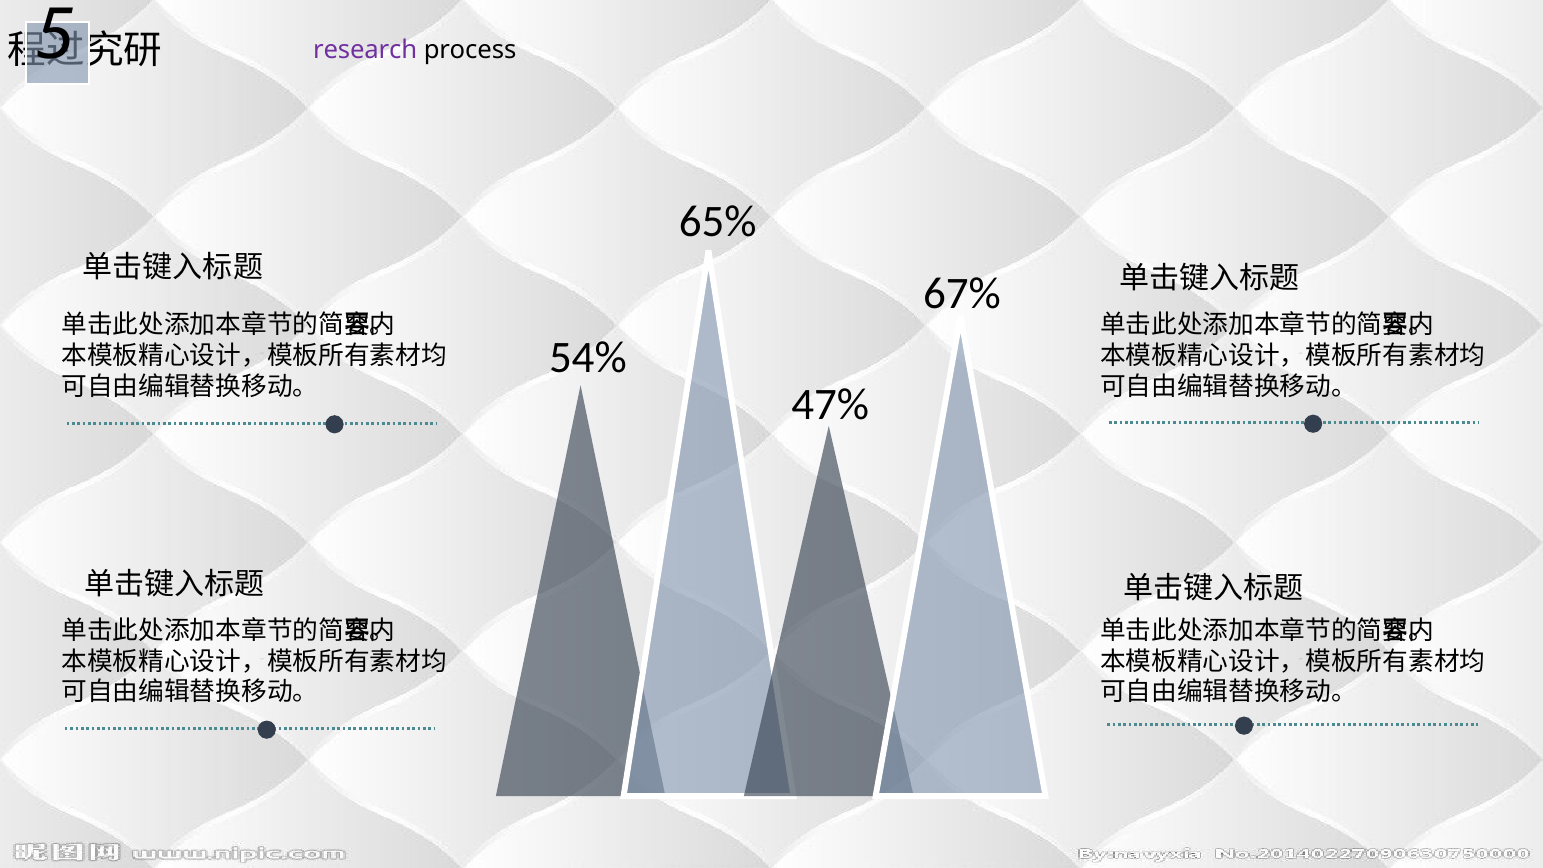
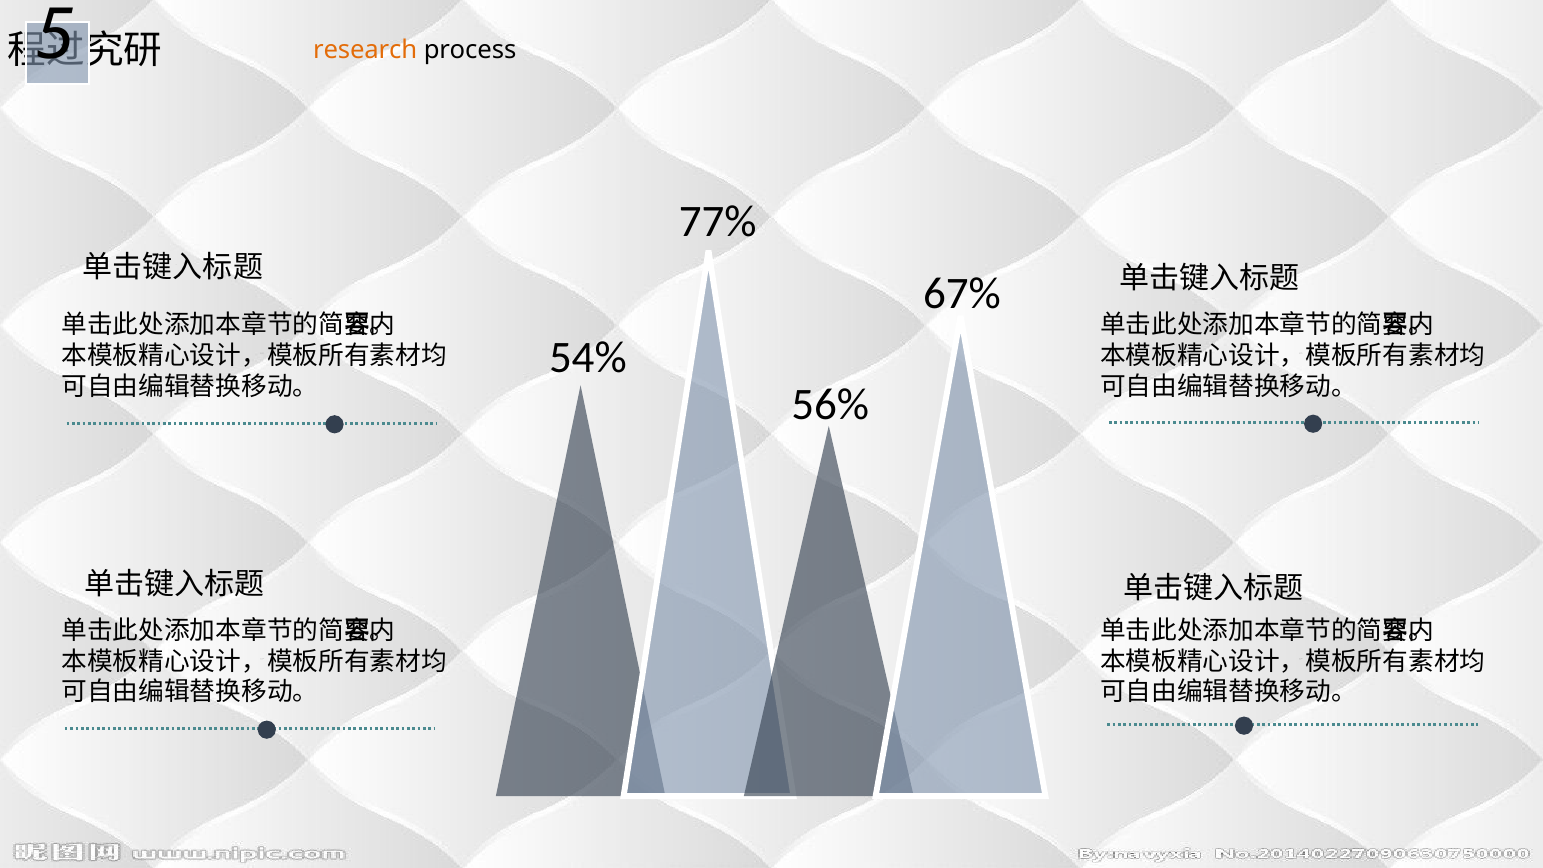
research colour: purple -> orange (365, 50)
65%: 65% -> 77% (718, 221)
47%: 47% -> 56% (830, 405)
